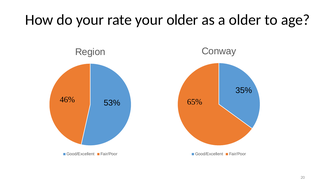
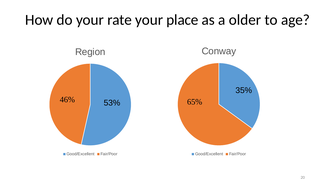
your older: older -> place (182, 20)
